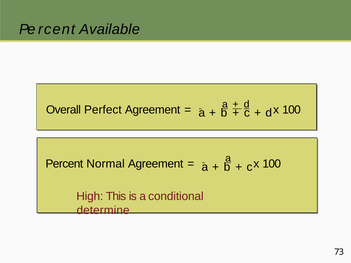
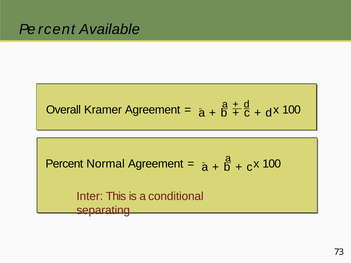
Perfect: Perfect -> Kramer (103, 110)
High: High -> Inter (90, 196)
determine: determine -> separating (103, 211)
